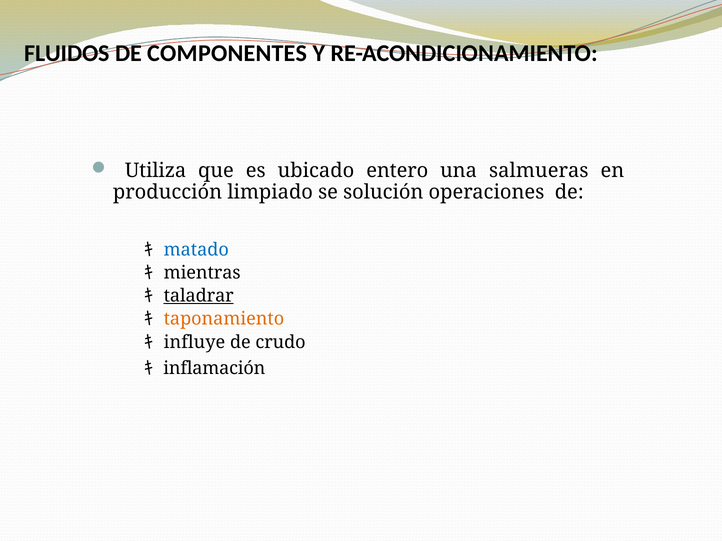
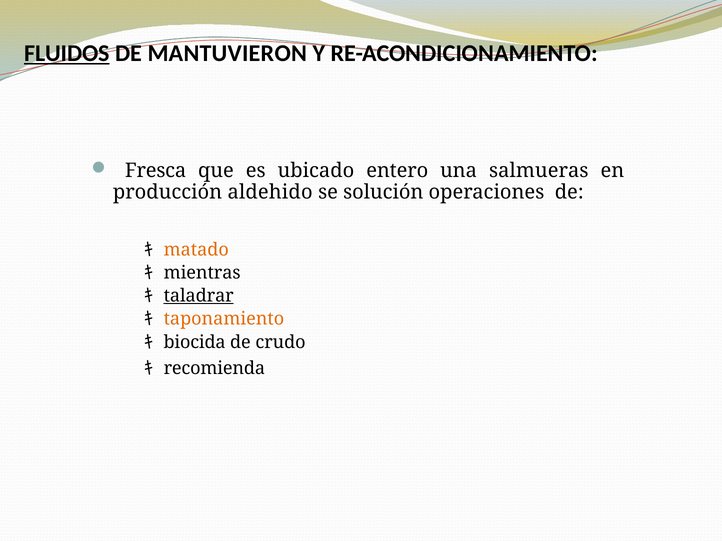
FLUIDOS underline: none -> present (67, 53)
COMPONENTES: COMPONENTES -> MANTUVIERON (227, 53)
Utiliza: Utiliza -> Fresca (156, 171)
limpiado: limpiado -> aldehido (270, 192)
matado colour: blue -> orange (196, 250)
influye: influye -> biocida (195, 342)
inflamación: inflamación -> recomienda (214, 369)
